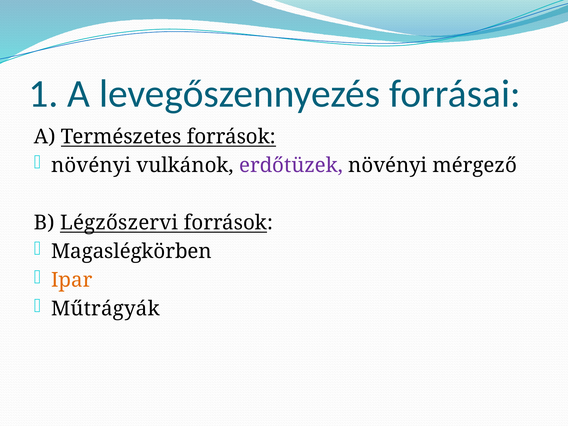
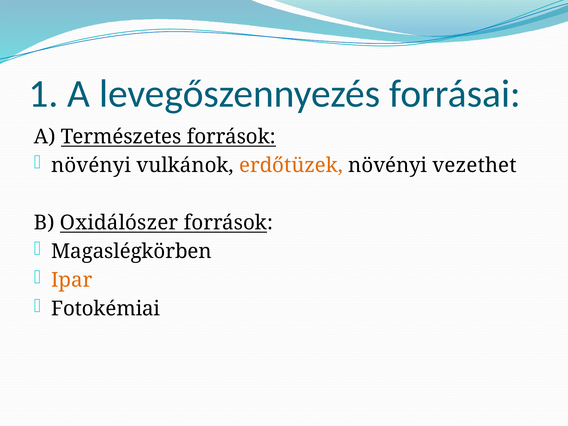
erdőtüzek colour: purple -> orange (291, 165)
mérgező: mérgező -> vezethet (475, 165)
Légzőszervi: Légzőszervi -> Oxidálószer (119, 223)
Műtrágyák: Műtrágyák -> Fotokémiai (106, 309)
